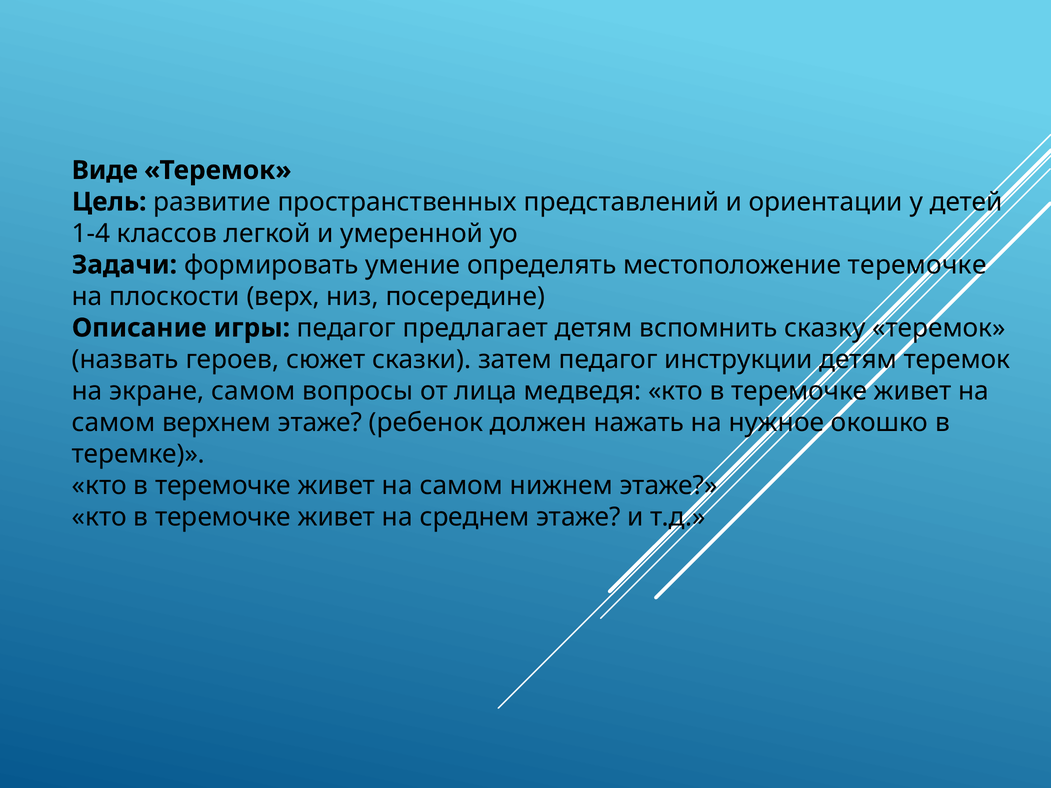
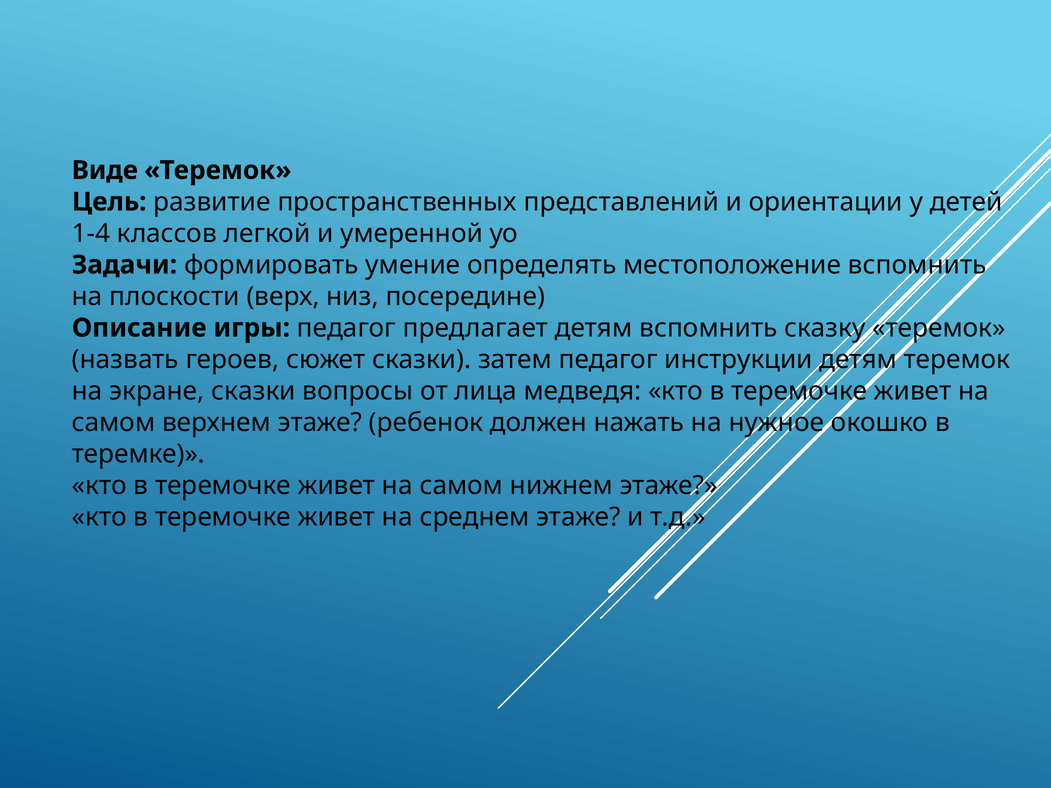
местоположение теремочке: теремочке -> вспомнить (917, 265)
экране самом: самом -> сказки (254, 391)
